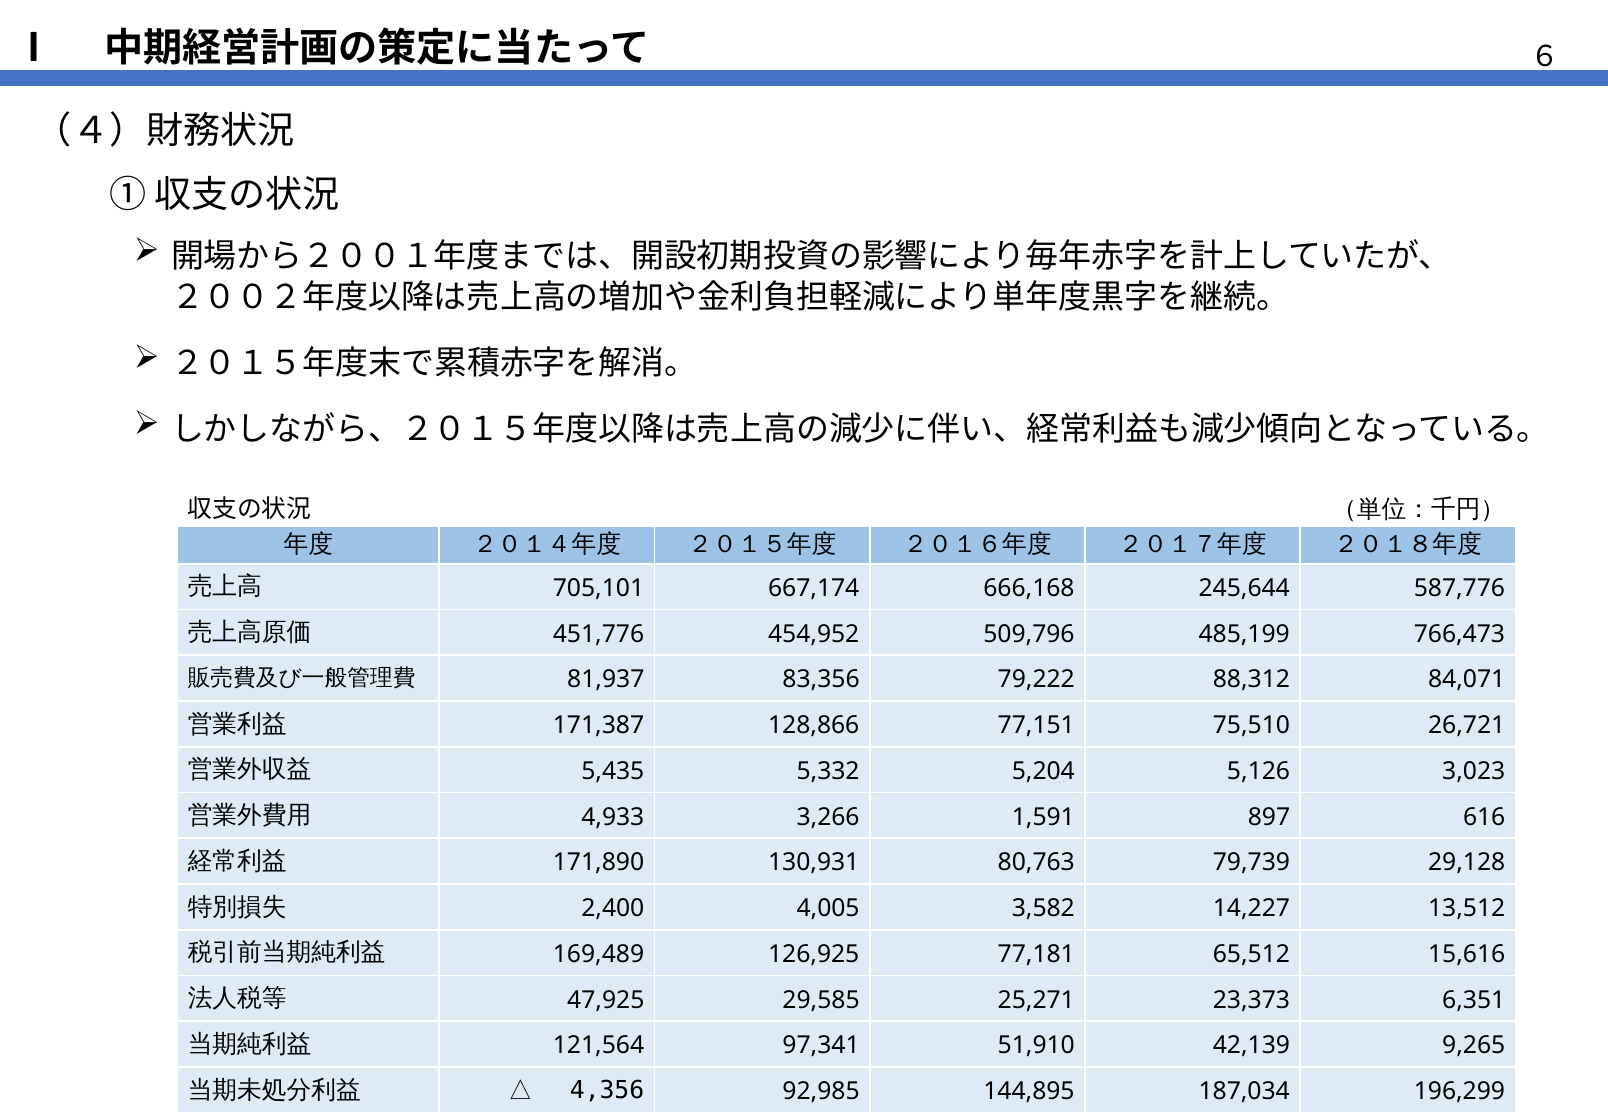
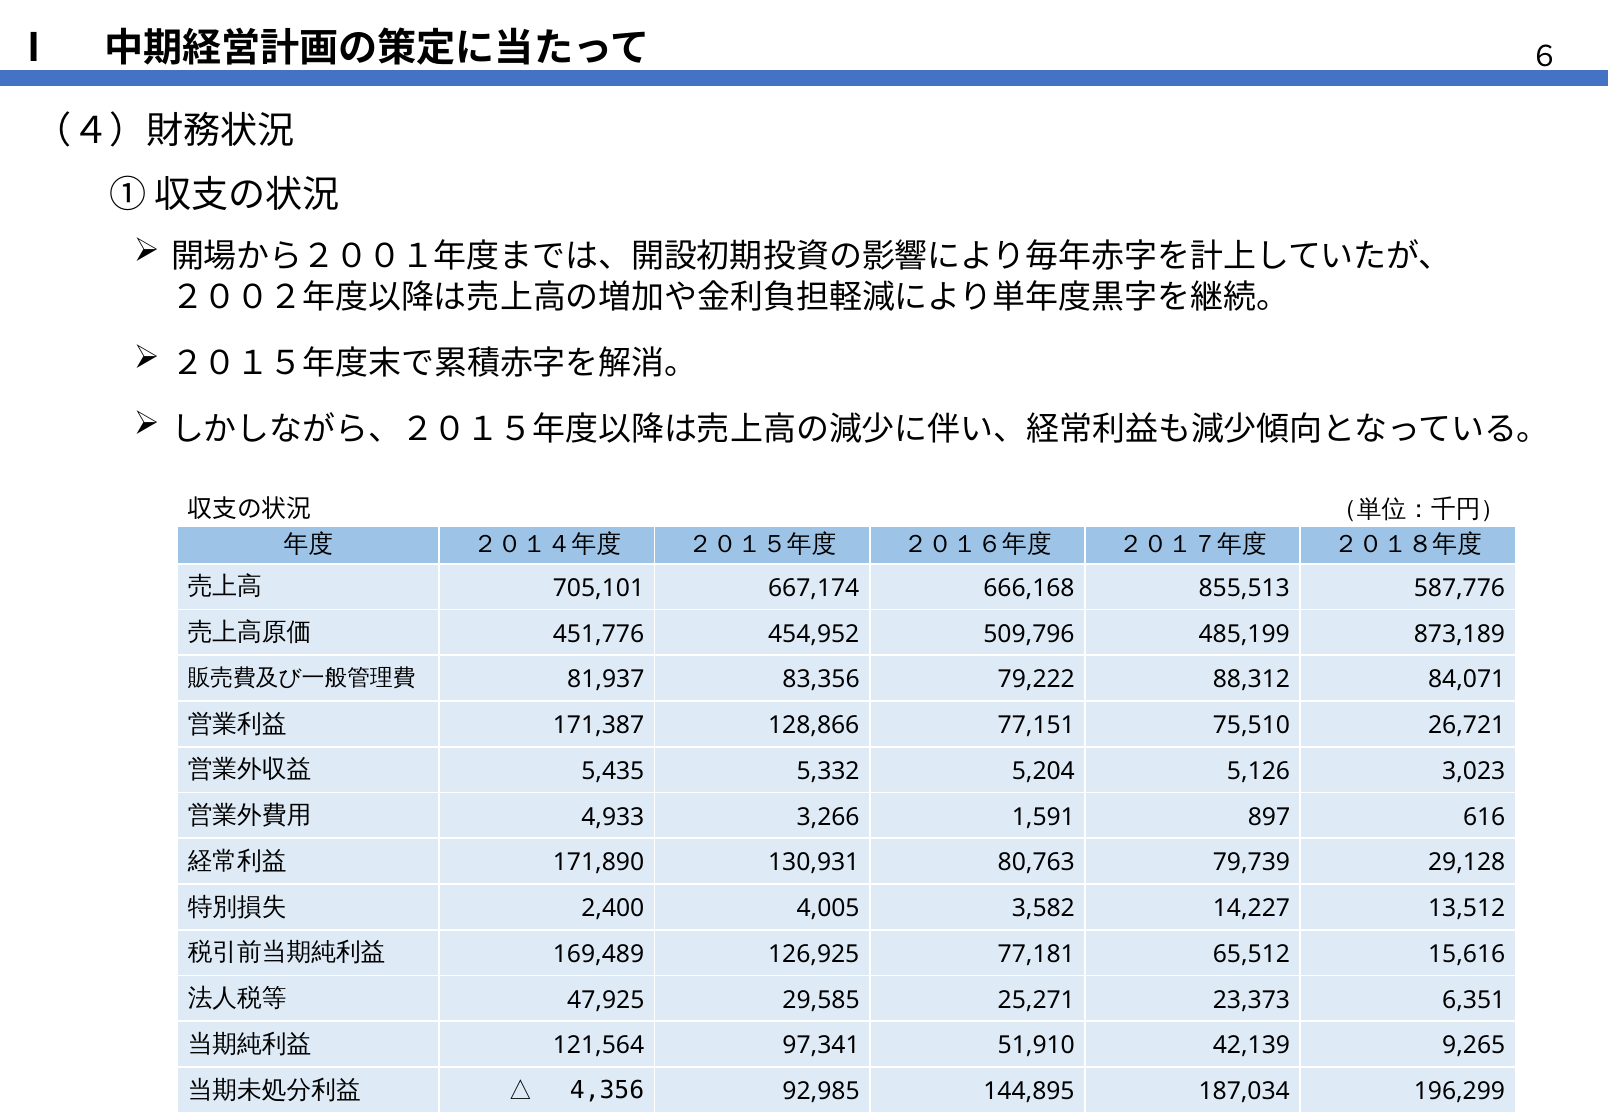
245,644: 245,644 -> 855,513 (1244, 588)
766,473: 766,473 -> 873,189 (1459, 634)
